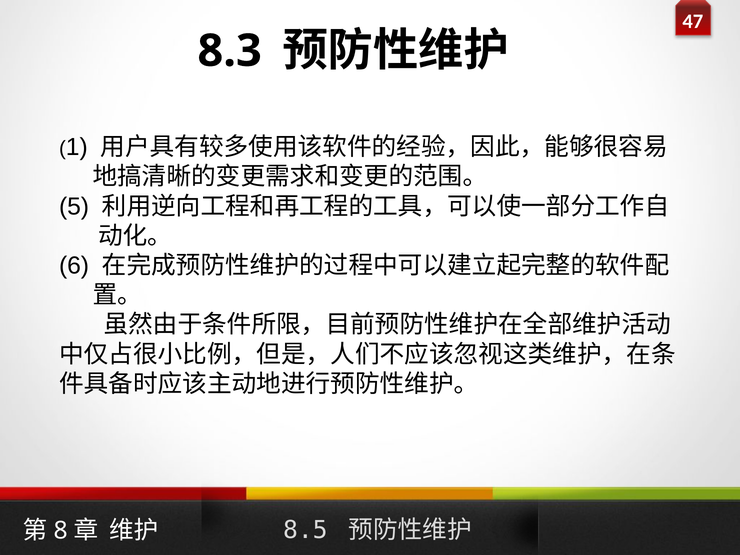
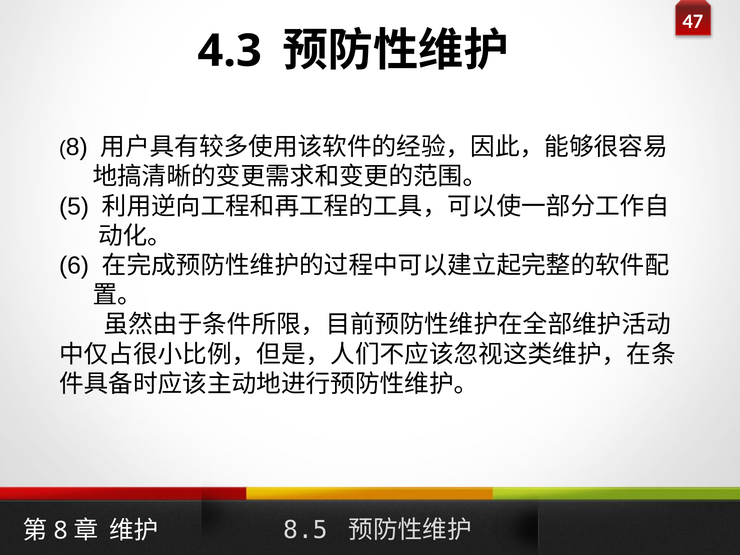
8.3: 8.3 -> 4.3 (230, 51)
1: 1 -> 8 (77, 147)
